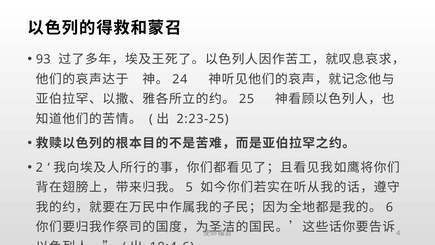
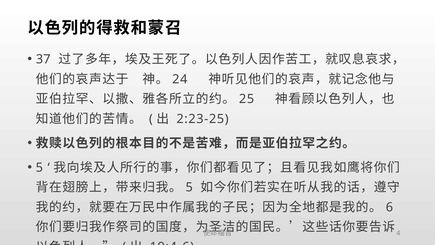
93: 93 -> 37 (43, 59)
2: 2 -> 5 (39, 167)
